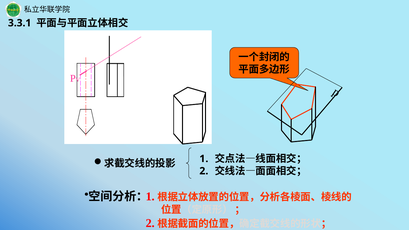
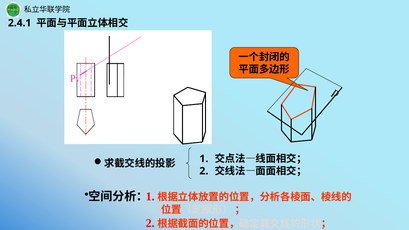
3.3.1: 3.3.1 -> 2.4.1 (20, 23)
